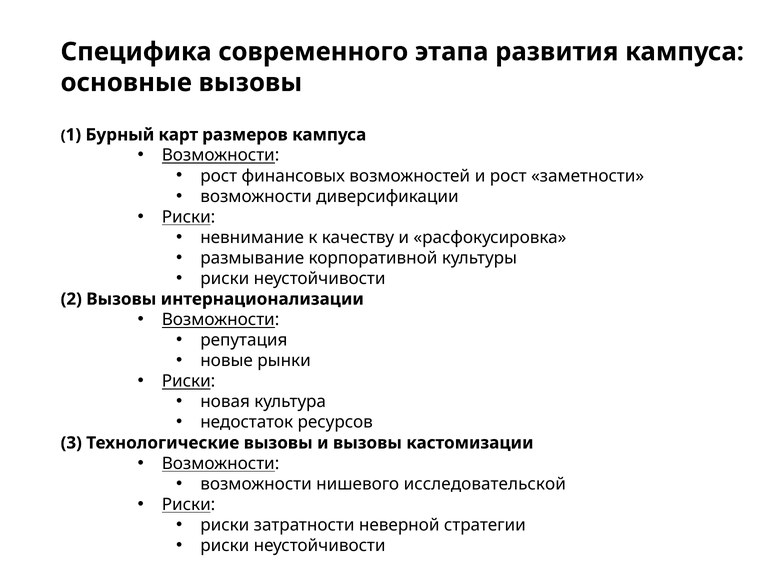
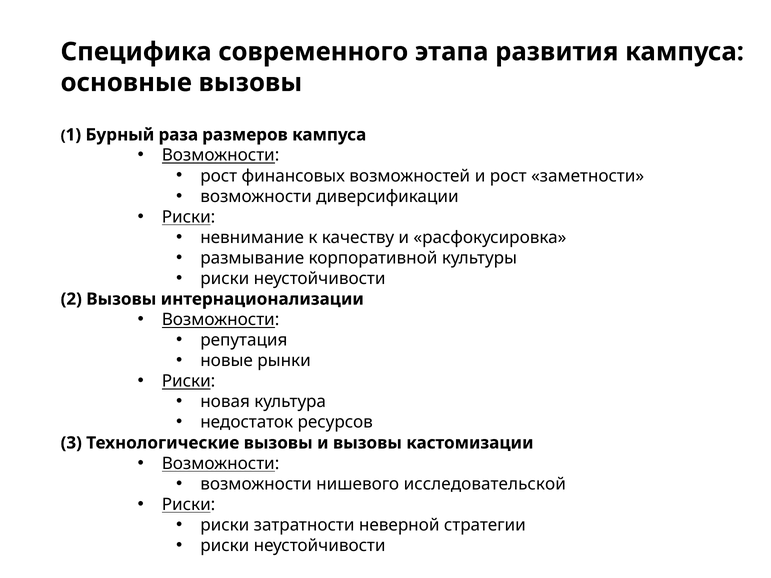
карт: карт -> раза (178, 135)
